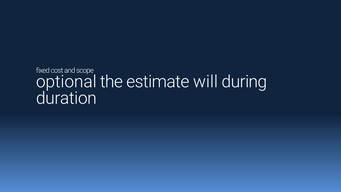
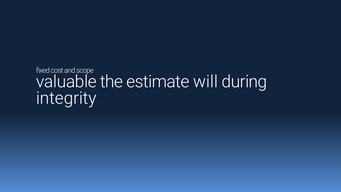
optional: optional -> valuable (66, 82)
duration: duration -> integrity (66, 98)
